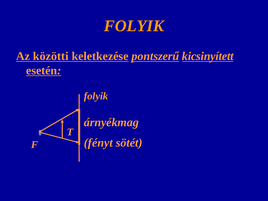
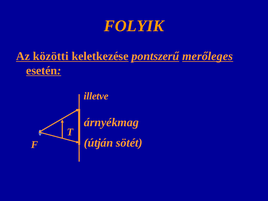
kicsinyített: kicsinyített -> merőleges (208, 56)
folyik: folyik -> illetve (96, 96)
fényt: fényt -> útján (98, 143)
